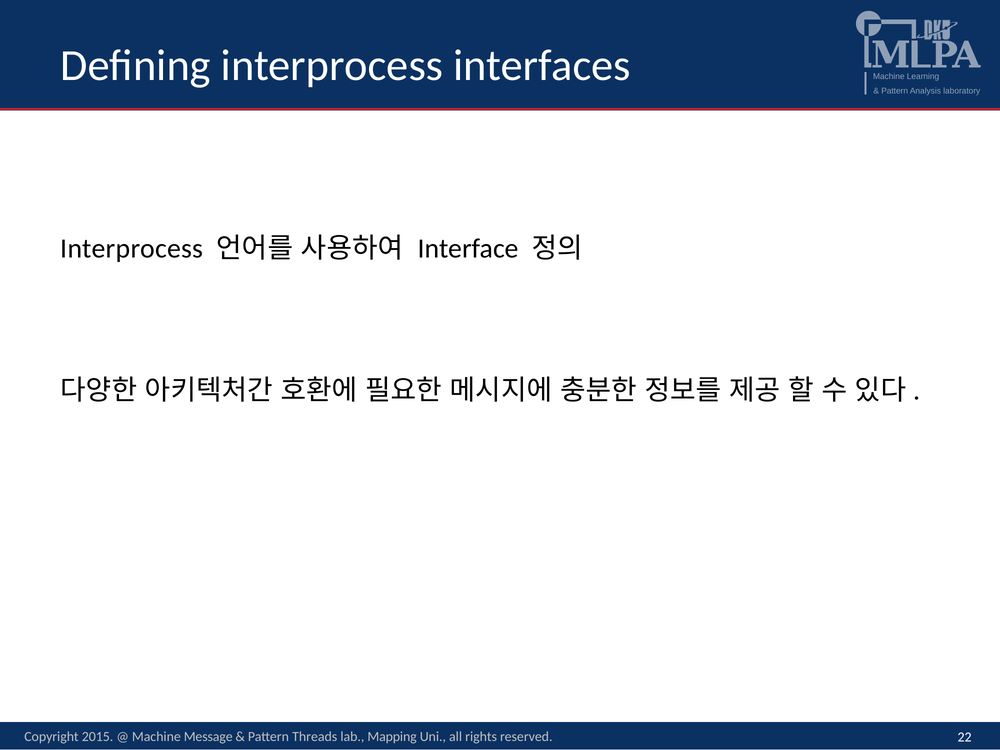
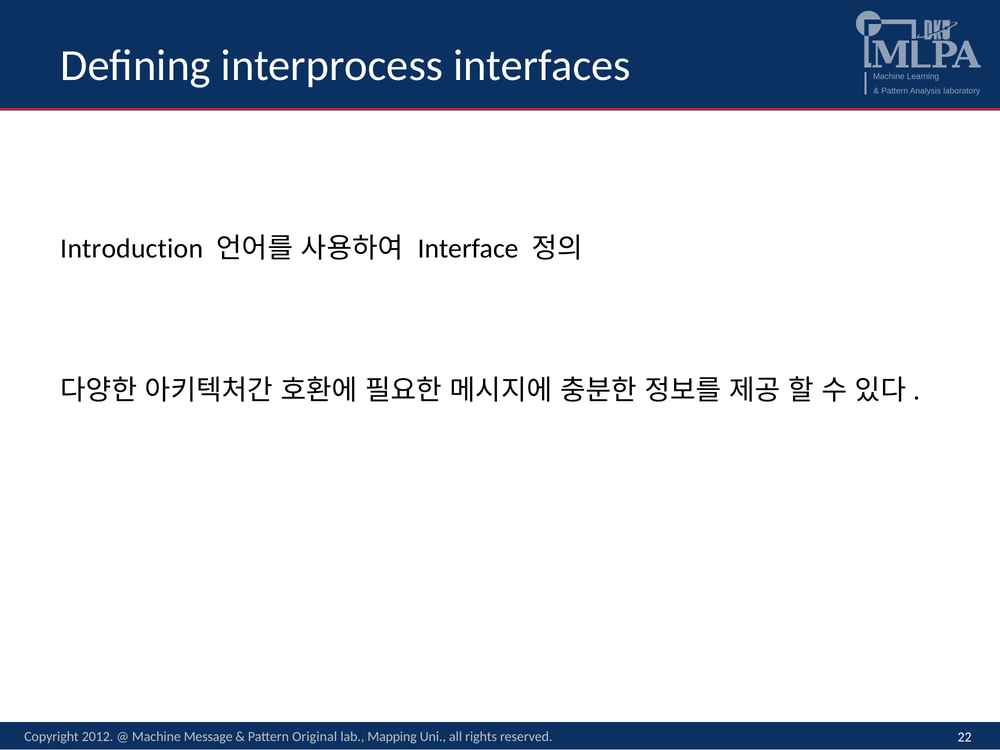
Interprocess: Interprocess -> Introduction (132, 249)
2015: 2015 -> 2012 (98, 737)
Threads: Threads -> Original (315, 737)
